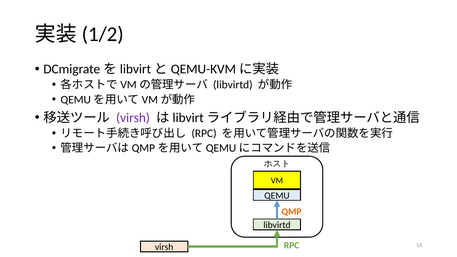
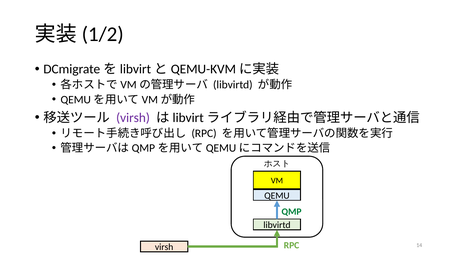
QMP colour: orange -> green (292, 212)
